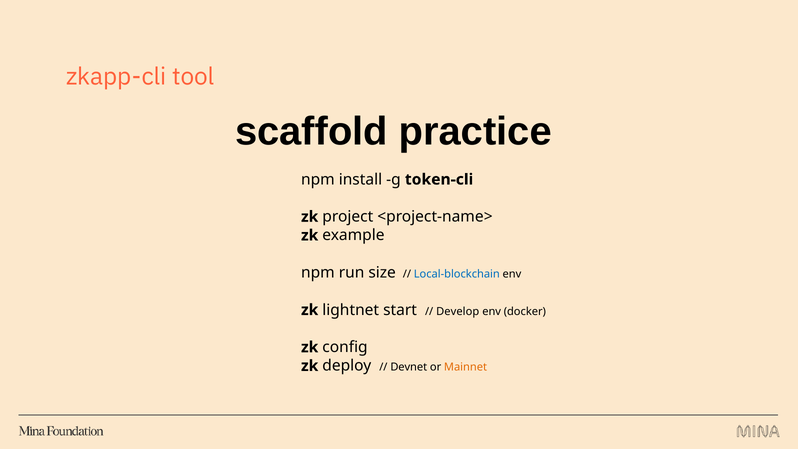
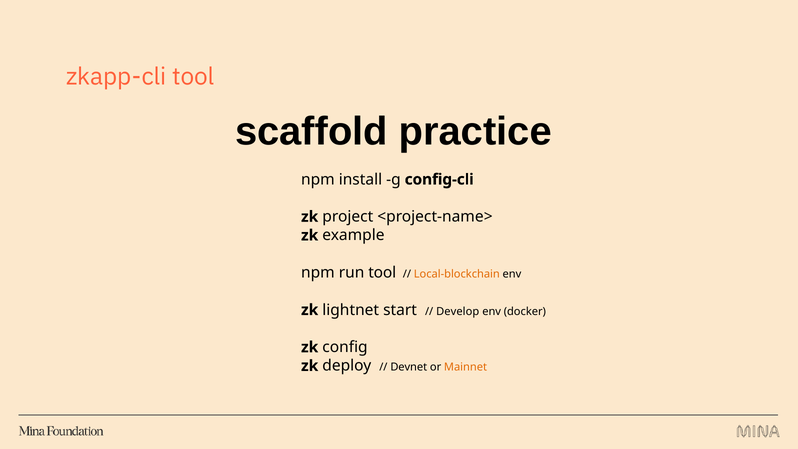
token-cli: token-cli -> config-cli (439, 179)
run size: size -> tool (382, 273)
Local-blockchain colour: blue -> orange (457, 274)
